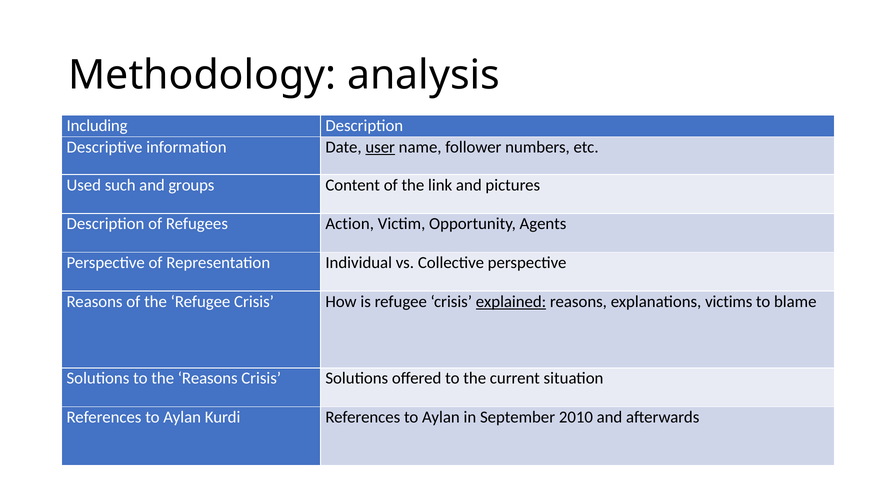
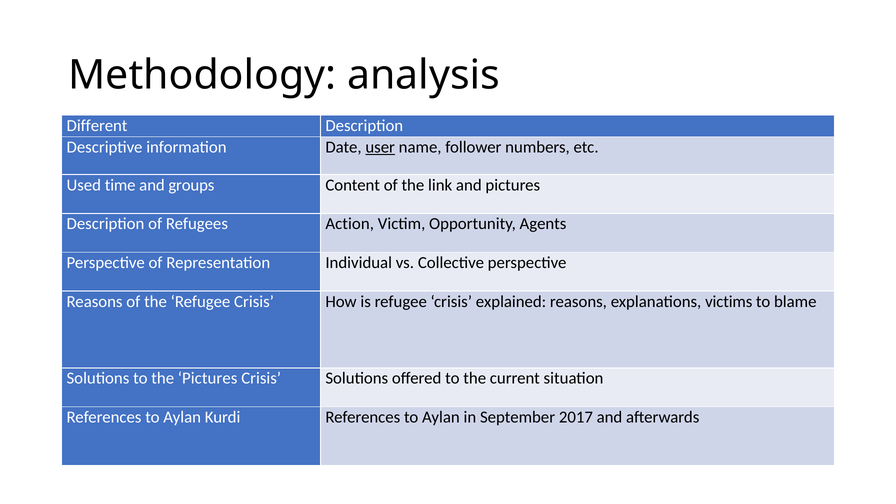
Including: Including -> Different (97, 126)
such: such -> time (120, 185)
explained underline: present -> none (511, 302)
the Reasons: Reasons -> Pictures (208, 378)
2010: 2010 -> 2017 (576, 417)
